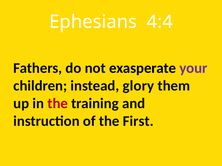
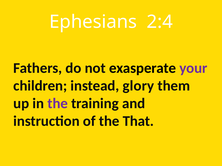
4:4: 4:4 -> 2:4 (160, 22)
the colour: red -> purple (58, 104)
First: First -> That (138, 121)
